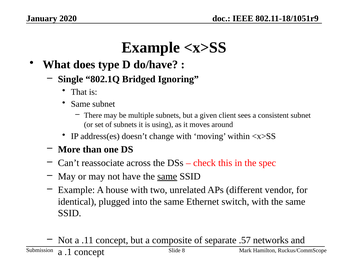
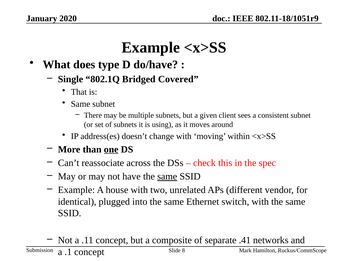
Ignoring: Ignoring -> Covered (178, 79)
one underline: none -> present (111, 149)
.57: .57 -> .41 (245, 240)
